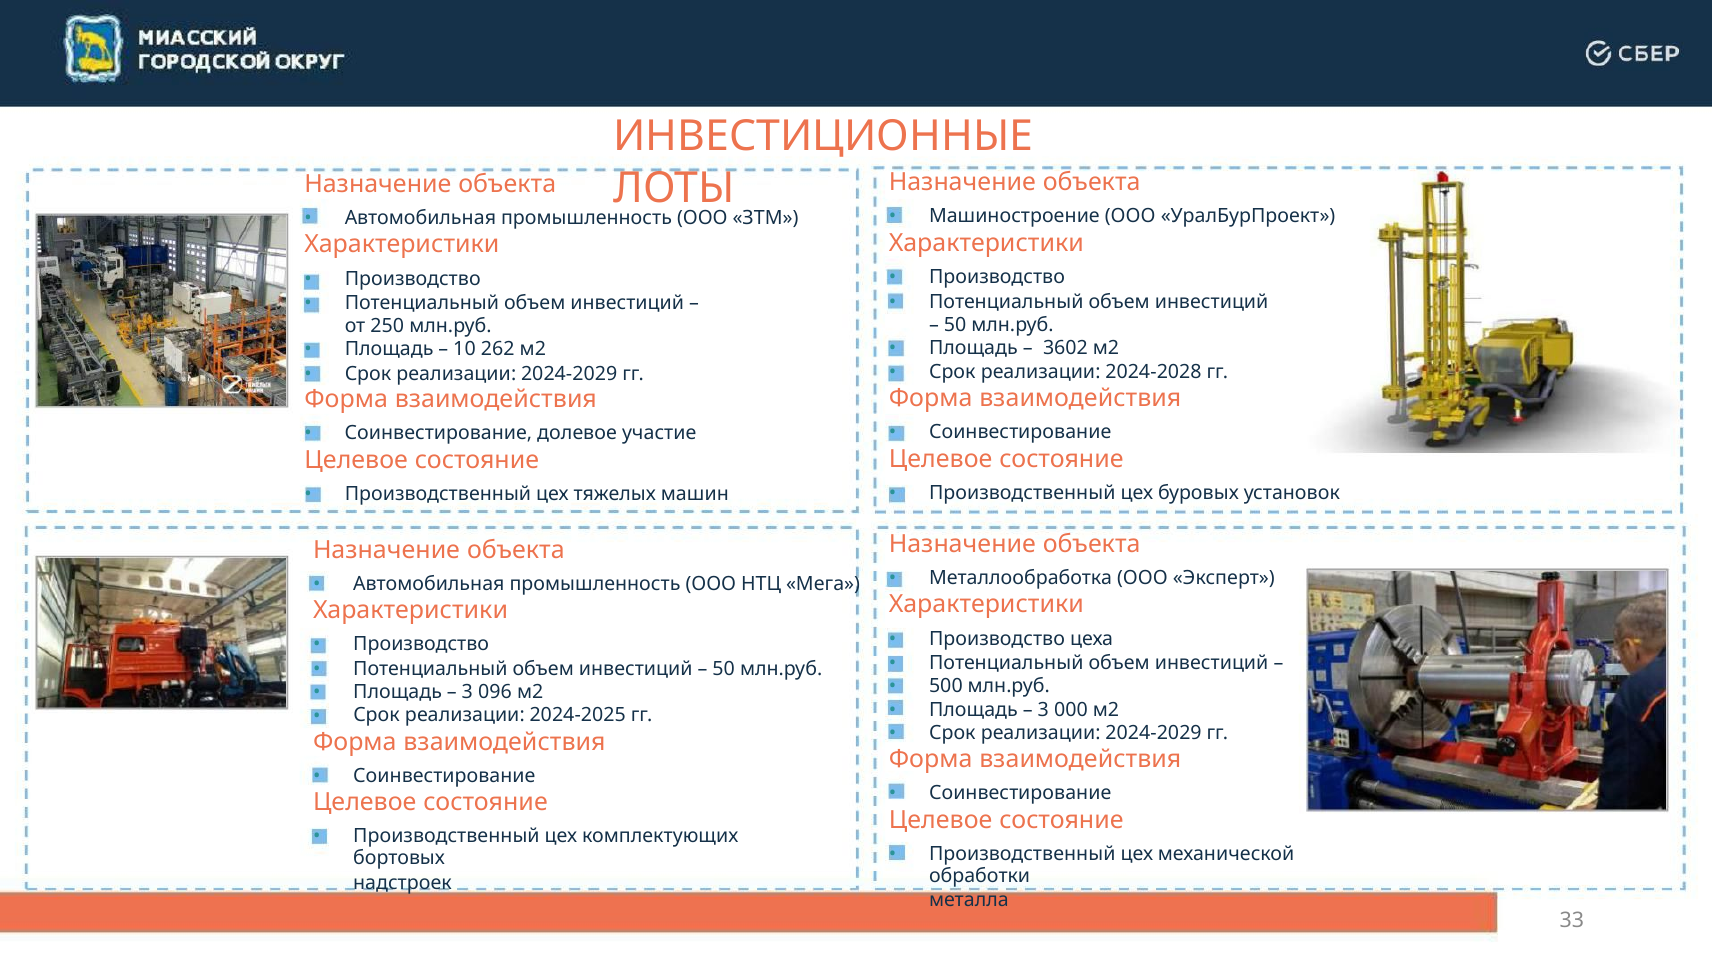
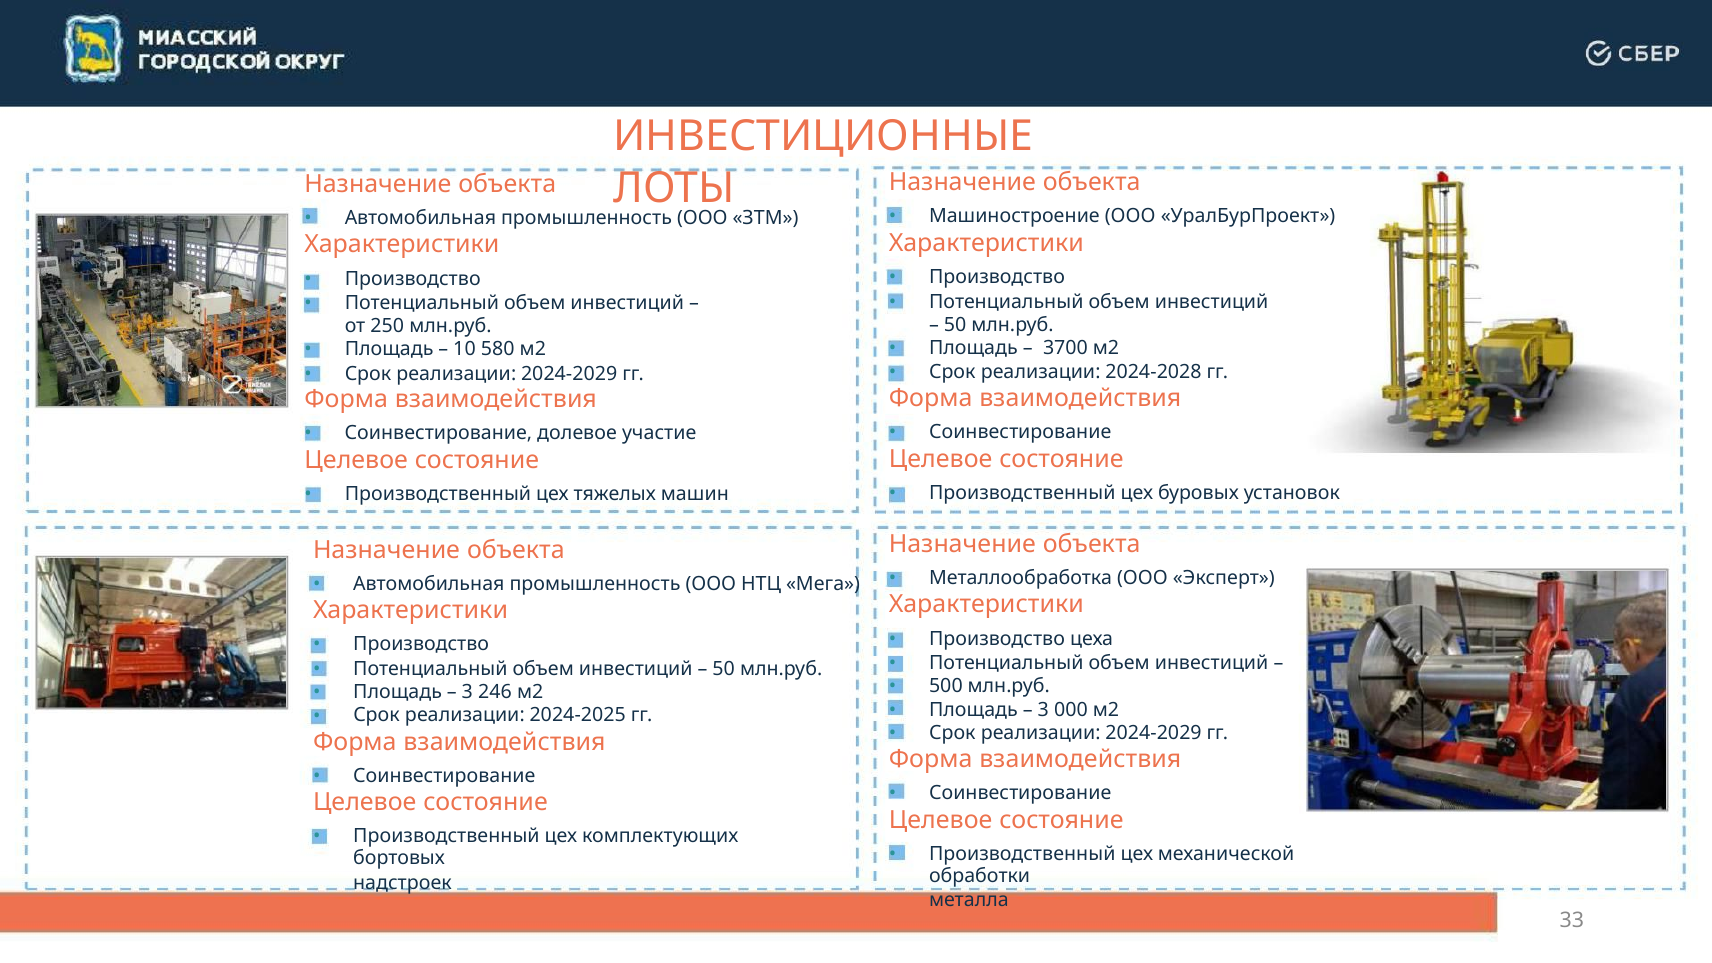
3602: 3602 -> 3700 (1065, 348)
262: 262 -> 580 (498, 349)
096: 096 -> 246 (495, 692)
